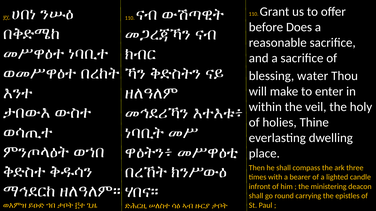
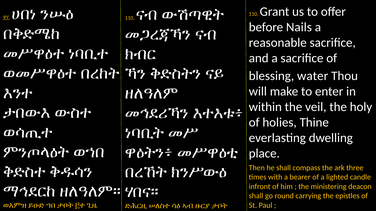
Does: Does -> Nails (299, 27)
